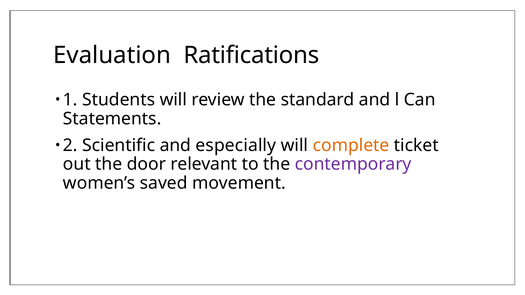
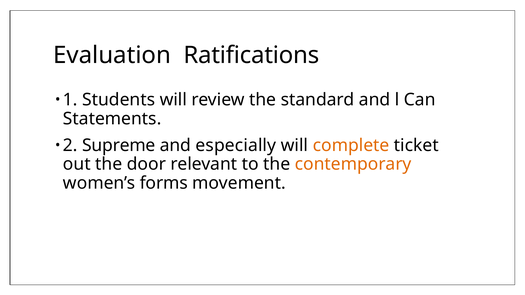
Scientific: Scientific -> Supreme (119, 145)
contemporary colour: purple -> orange (353, 164)
saved: saved -> forms (164, 183)
